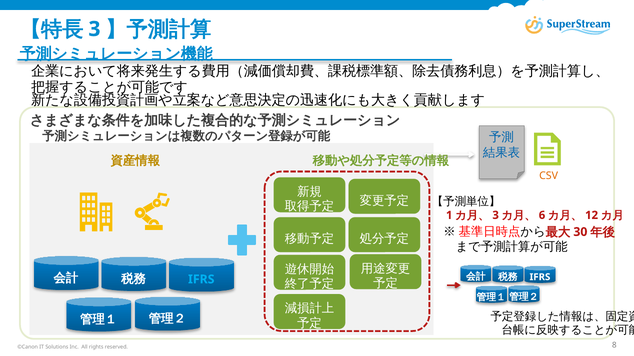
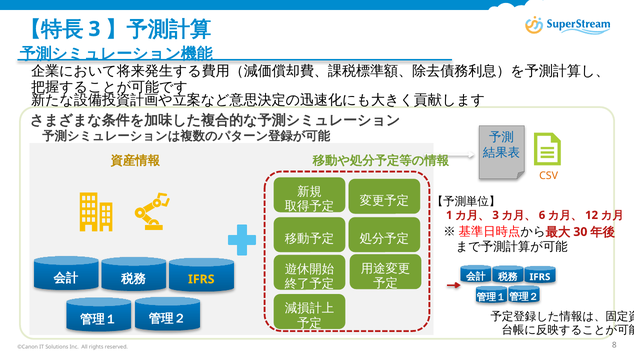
IFRS colour: light blue -> yellow (201, 280)
